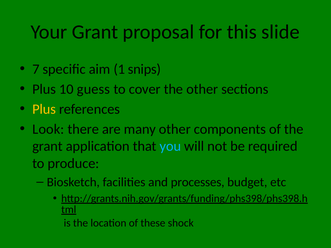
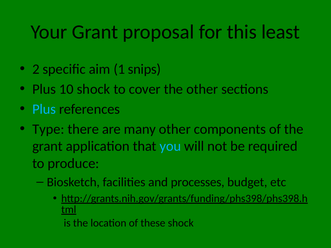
slide: slide -> least (281, 32)
7: 7 -> 2 (36, 69)
10 guess: guess -> shock (93, 89)
Plus colour: yellow -> light blue (44, 109)
Look: Look -> Type (48, 129)
